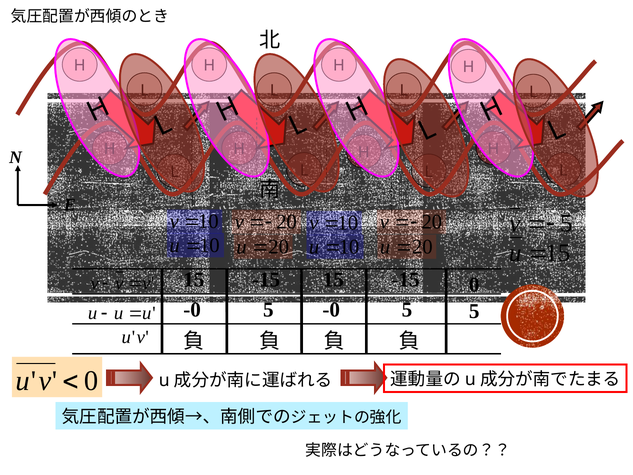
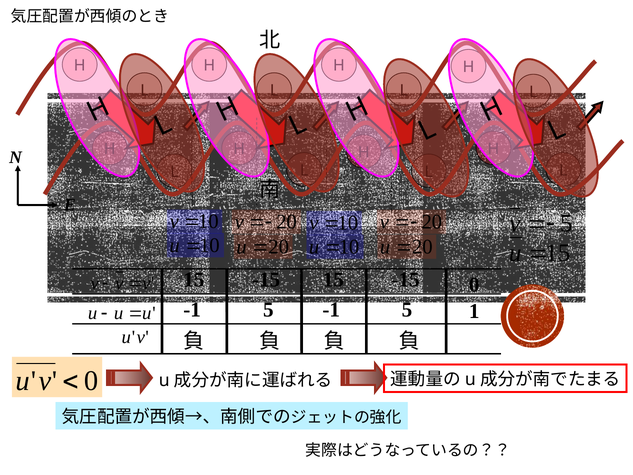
-0: -0 -> -1 (192, 309)
5 5: 5 -> 1 (474, 311)
-0: -0 -> -1 (331, 310)
